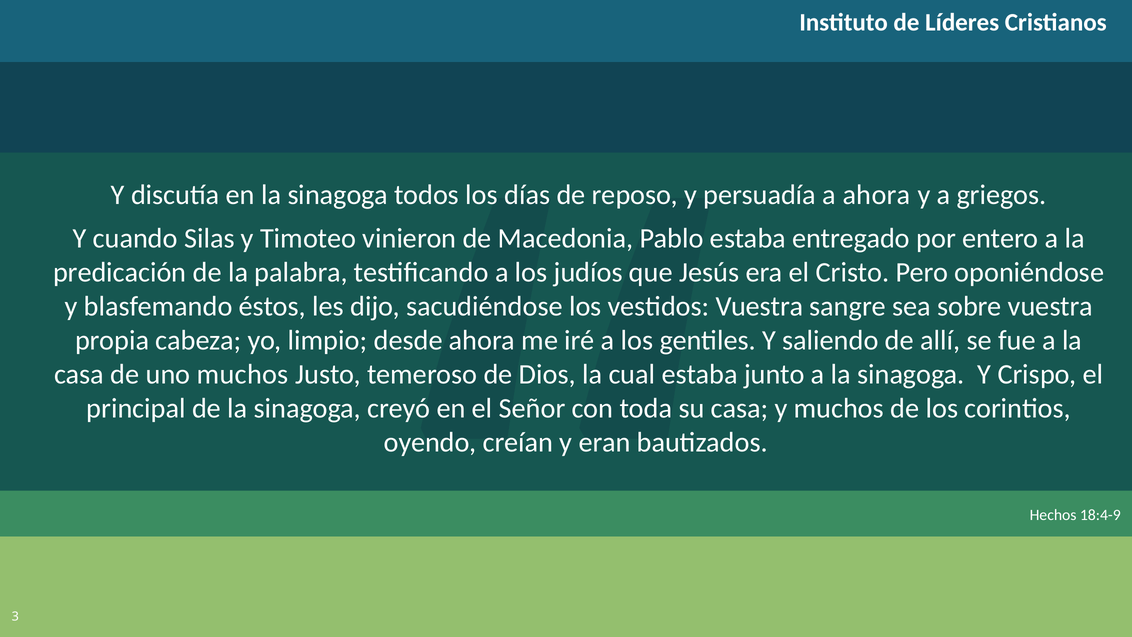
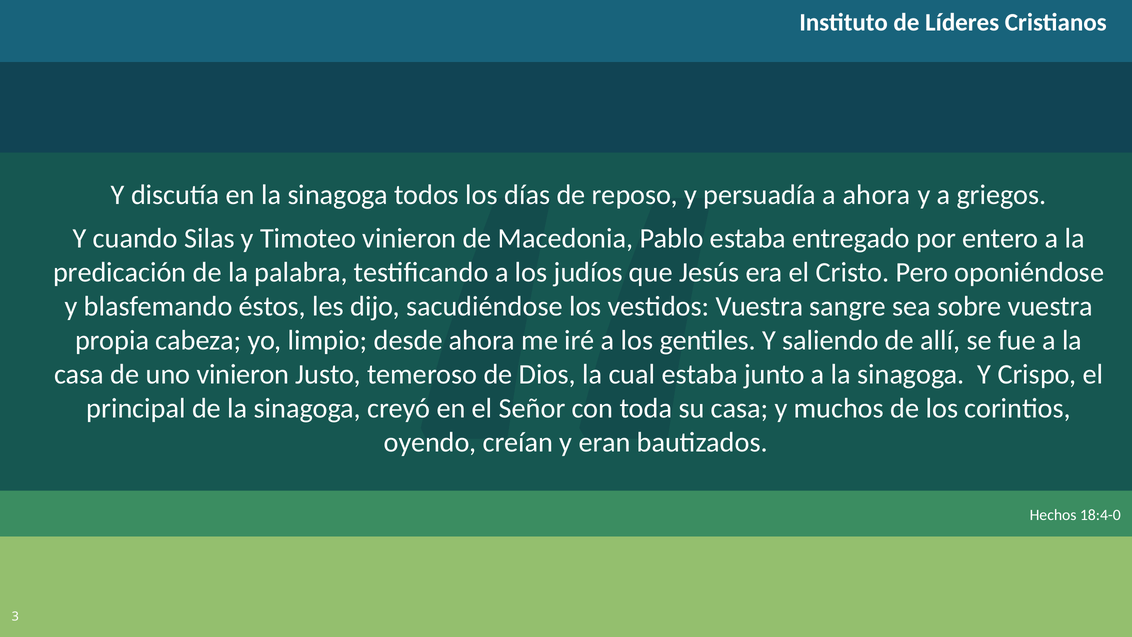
uno muchos: muchos -> vinieron (243, 374)
18:4-9: 18:4-9 -> 18:4-0 (1100, 515)
